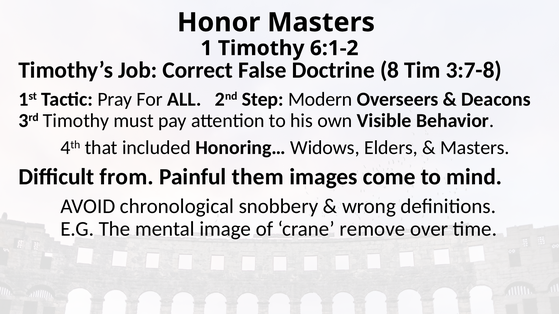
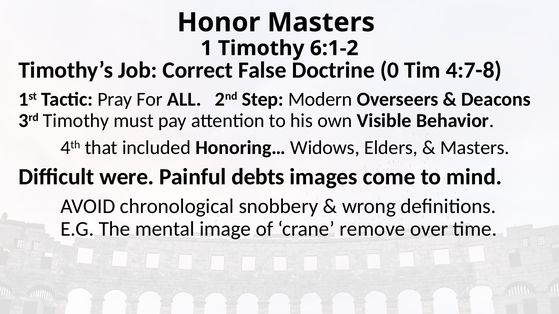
8: 8 -> 0 (390, 70)
3:7-8: 3:7-8 -> 4:7-8 (474, 70)
from: from -> were (127, 177)
them: them -> debts (258, 177)
